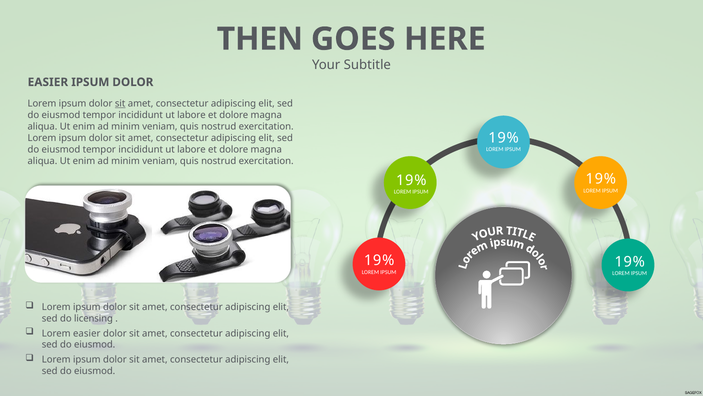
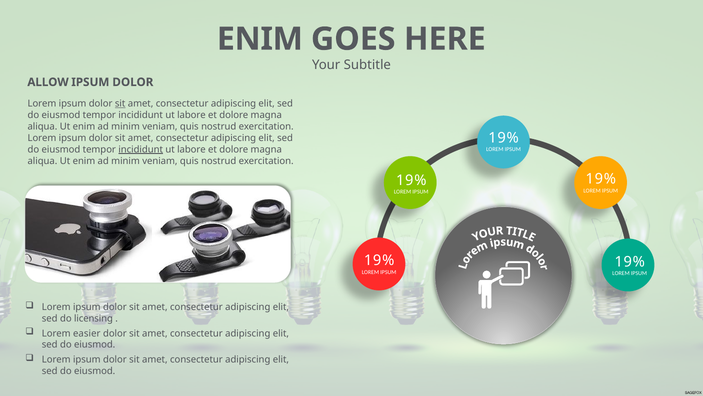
THEN: THEN -> ENIM (260, 39)
EASIER: EASIER -> ALLOW (48, 82)
incididunt underline: none -> present (141, 149)
